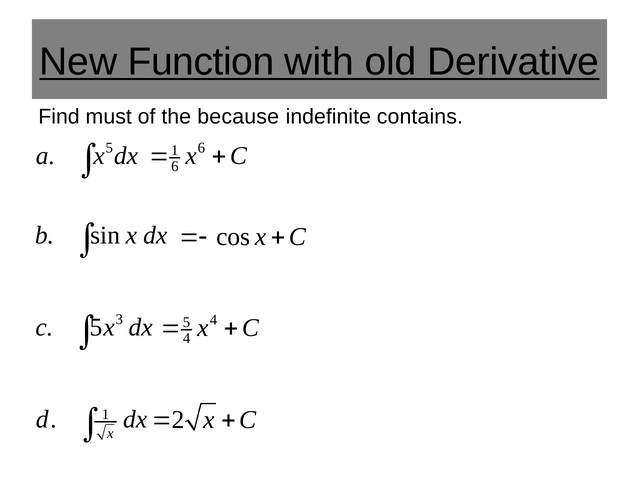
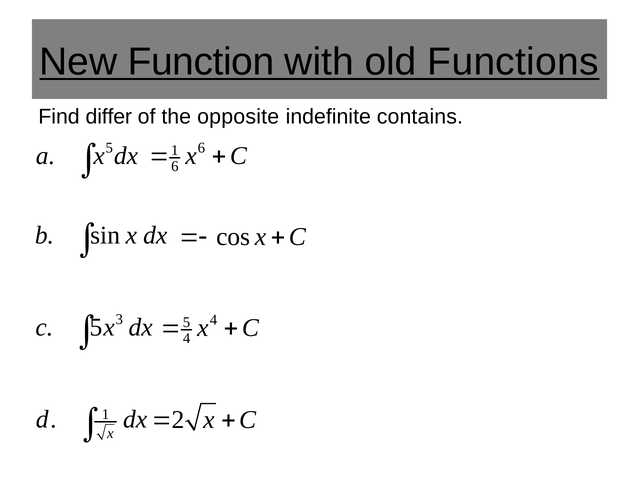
Derivative: Derivative -> Functions (513, 62)
must: must -> differ (109, 117)
because: because -> opposite (238, 117)
